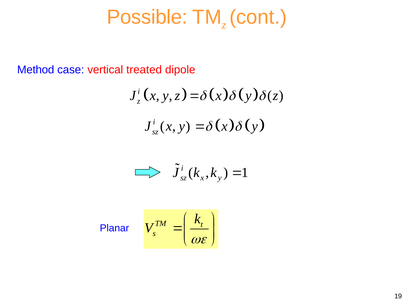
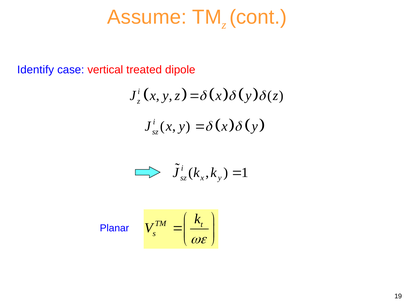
Possible: Possible -> Assume (147, 17)
Method: Method -> Identify (36, 70)
